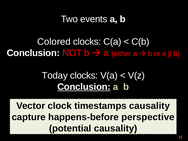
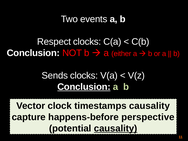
Colored: Colored -> Respect (54, 42)
Today: Today -> Sends (55, 75)
causality underline: none -> present (116, 128)
